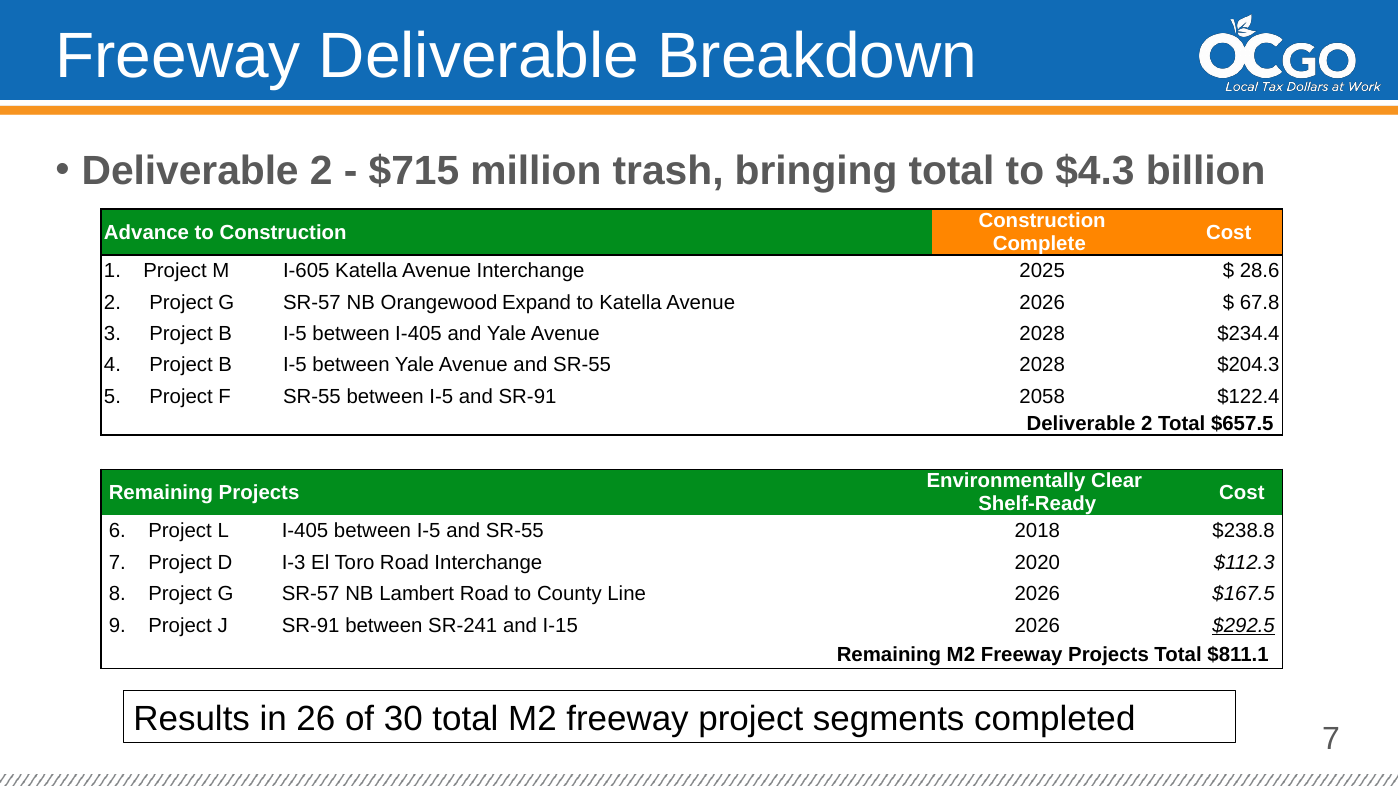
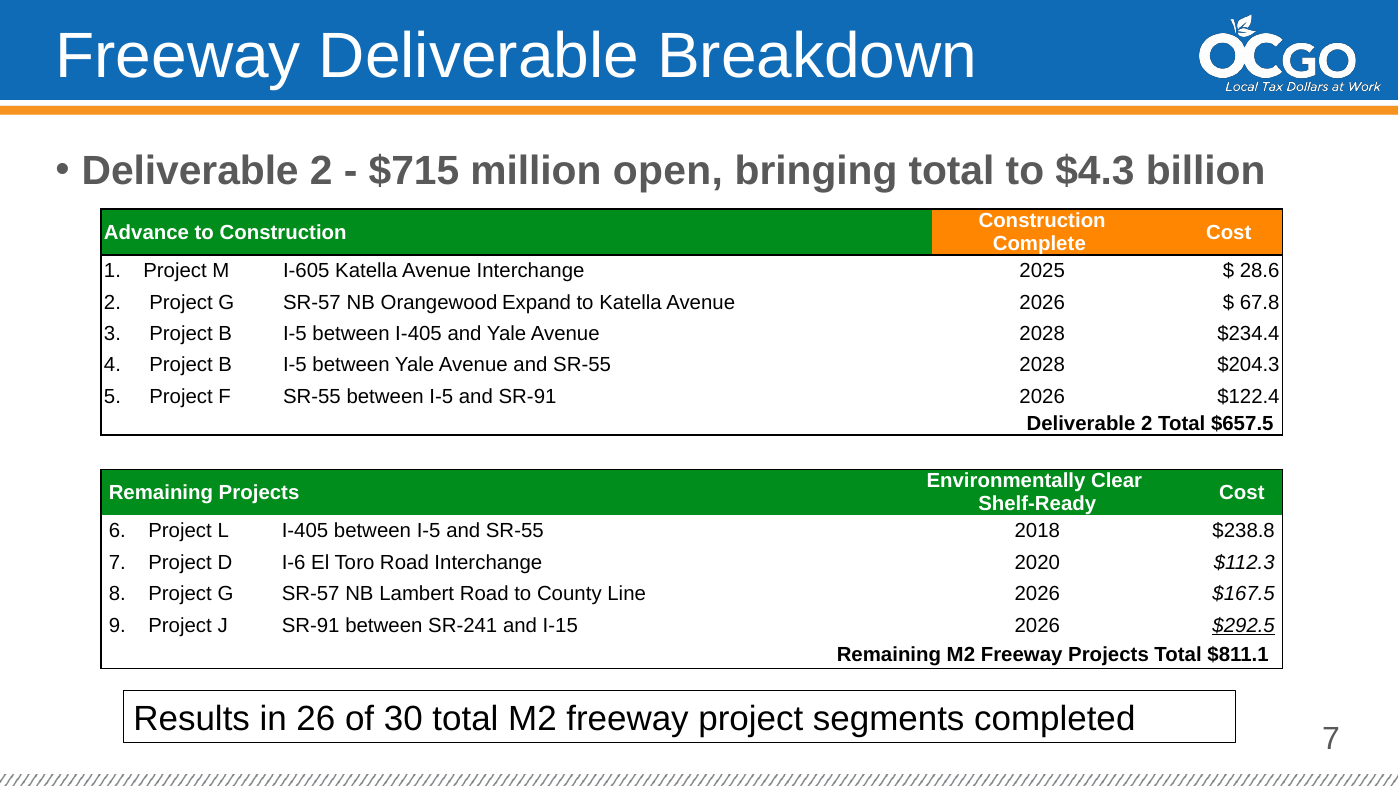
trash: trash -> open (668, 171)
SR-91 2058: 2058 -> 2026 (1042, 397)
I-3: I-3 -> I-6 (294, 563)
